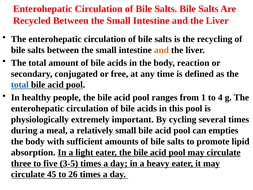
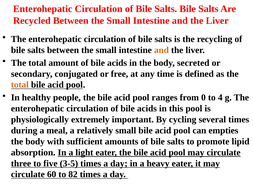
reaction: reaction -> secreted (193, 63)
total colour: blue -> orange (20, 85)
1: 1 -> 0 (203, 97)
45: 45 -> 60 (52, 174)
26: 26 -> 82 (73, 174)
